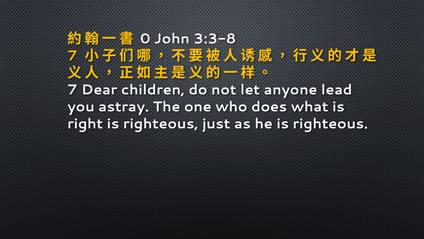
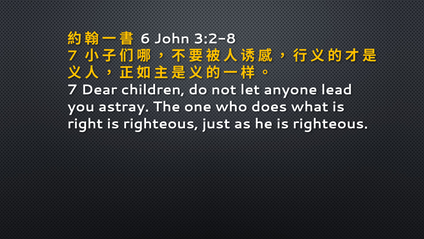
0: 0 -> 6 (145, 39)
3:3-8: 3:3-8 -> 3:2-8 (215, 39)
